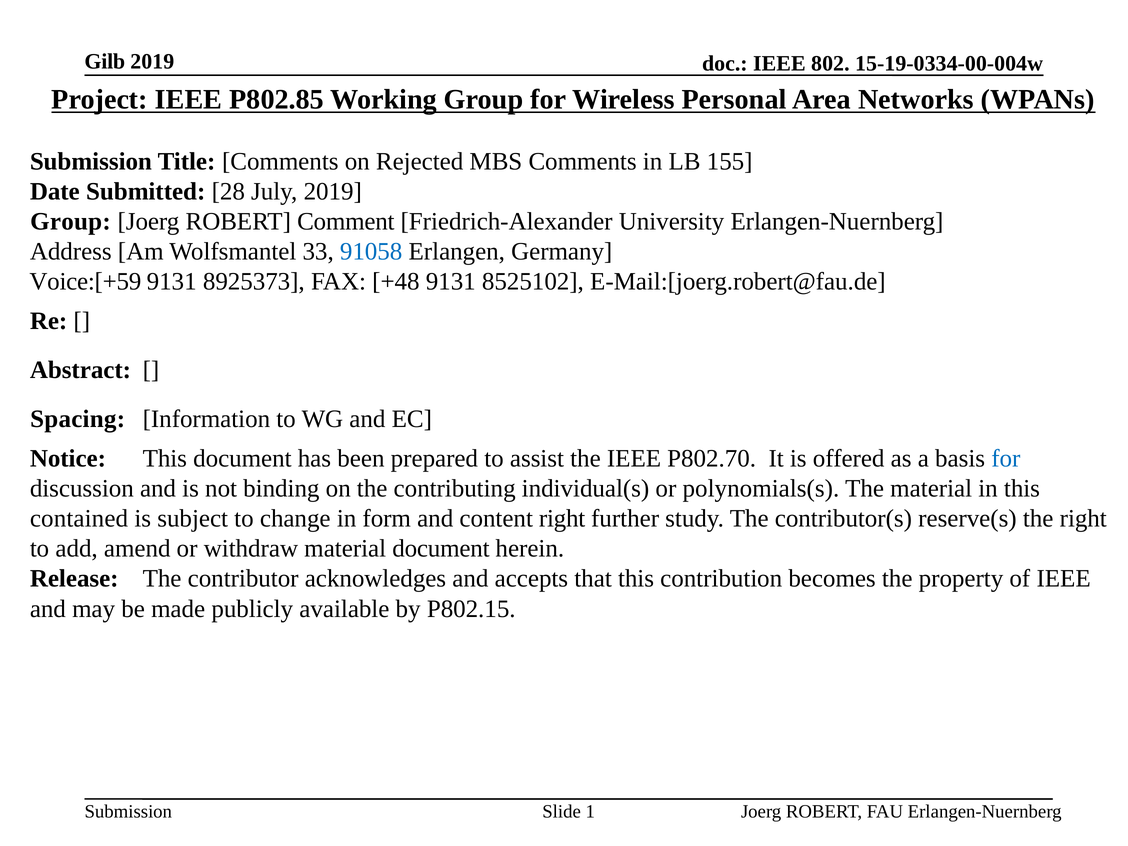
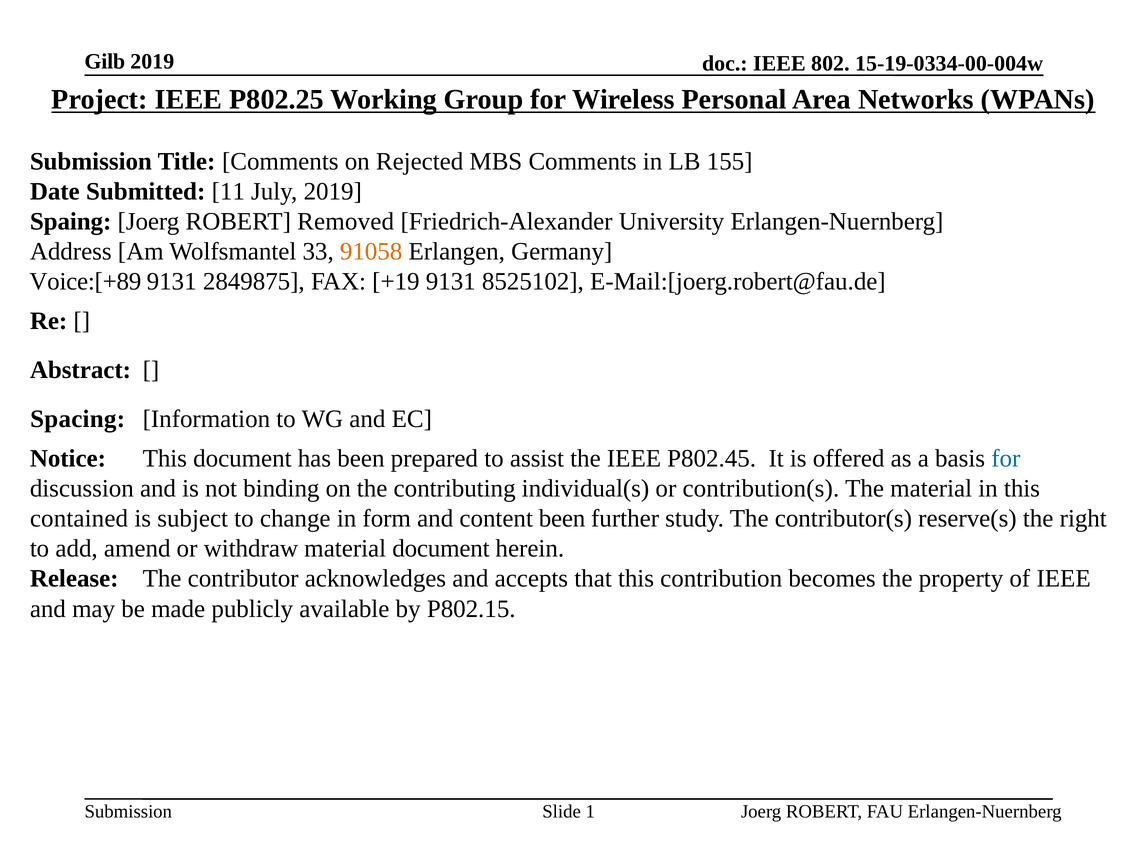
P802.85: P802.85 -> P802.25 (277, 100)
28: 28 -> 11 (228, 191)
Group: Group -> Spaing (71, 222)
Comment: Comment -> Removed (346, 222)
91058 colour: blue -> orange (371, 252)
Voice:[+59: Voice:[+59 -> Voice:[+89 (85, 282)
8925373: 8925373 -> 2849875 (254, 282)
+48: +48 -> +19 (396, 282)
P802.70: P802.70 -> P802.45 (712, 458)
polynomials(s: polynomials(s -> contribution(s (761, 488)
content right: right -> been (562, 519)
